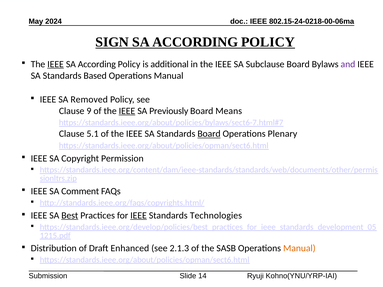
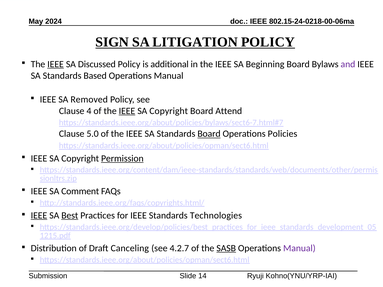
ACCORDING: ACCORDING -> LITIGATION (195, 42)
According: According -> Discussed (97, 64)
Subclause: Subclause -> Beginning (265, 64)
9: 9 -> 4 (89, 111)
Previously: Previously -> Copyright (169, 111)
Means: Means -> Attend (229, 111)
5.1: 5.1 -> 5.0 (93, 134)
Plenary: Plenary -> Policies (282, 134)
Permission underline: none -> present (122, 159)
IEEE underline: none -> present (39, 216)
IEEE underline: present -> none (139, 216)
Enhanced: Enhanced -> Canceling (130, 248)
2.1.3: 2.1.3 -> 4.2.7 (179, 248)
SASB underline: none -> present (226, 248)
Manual colour: orange -> purple (299, 248)
